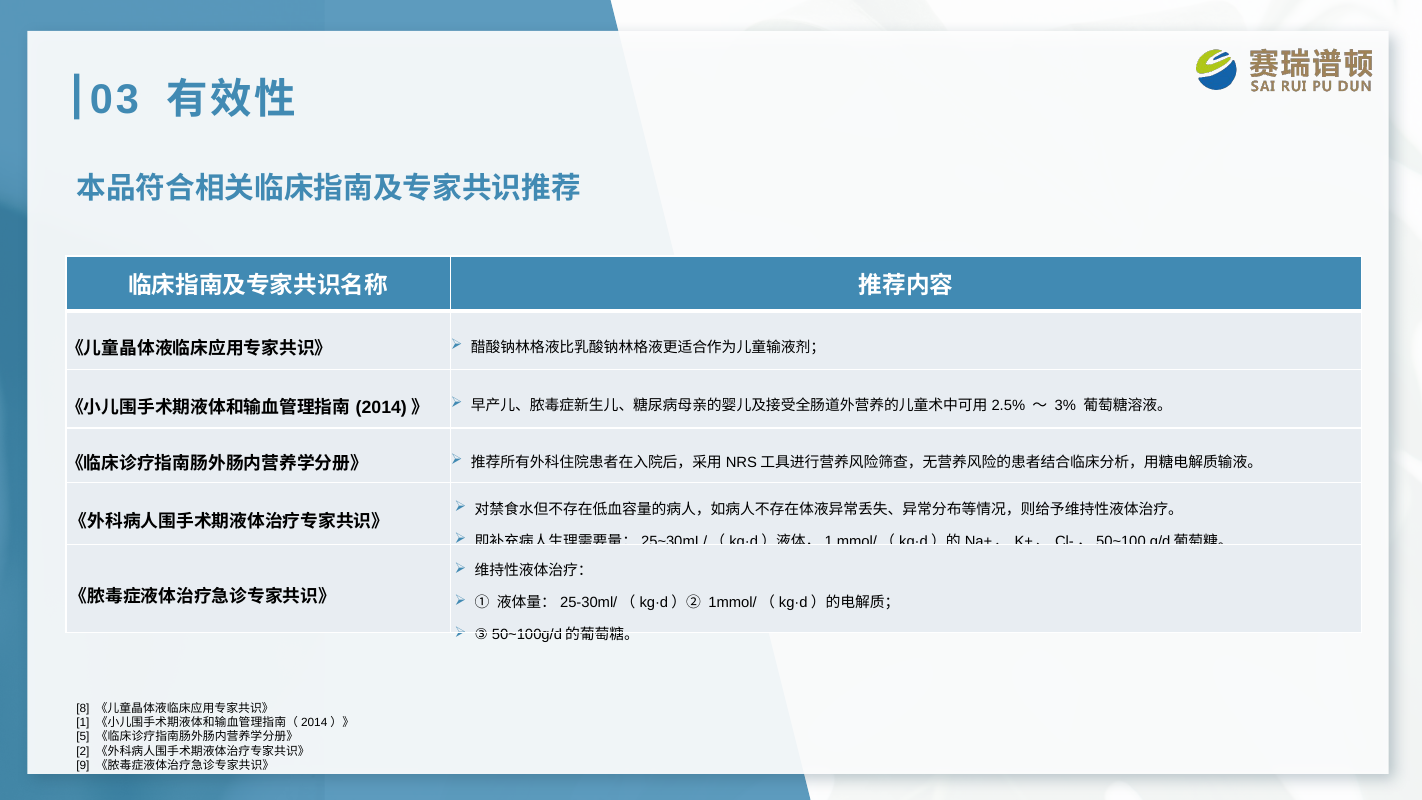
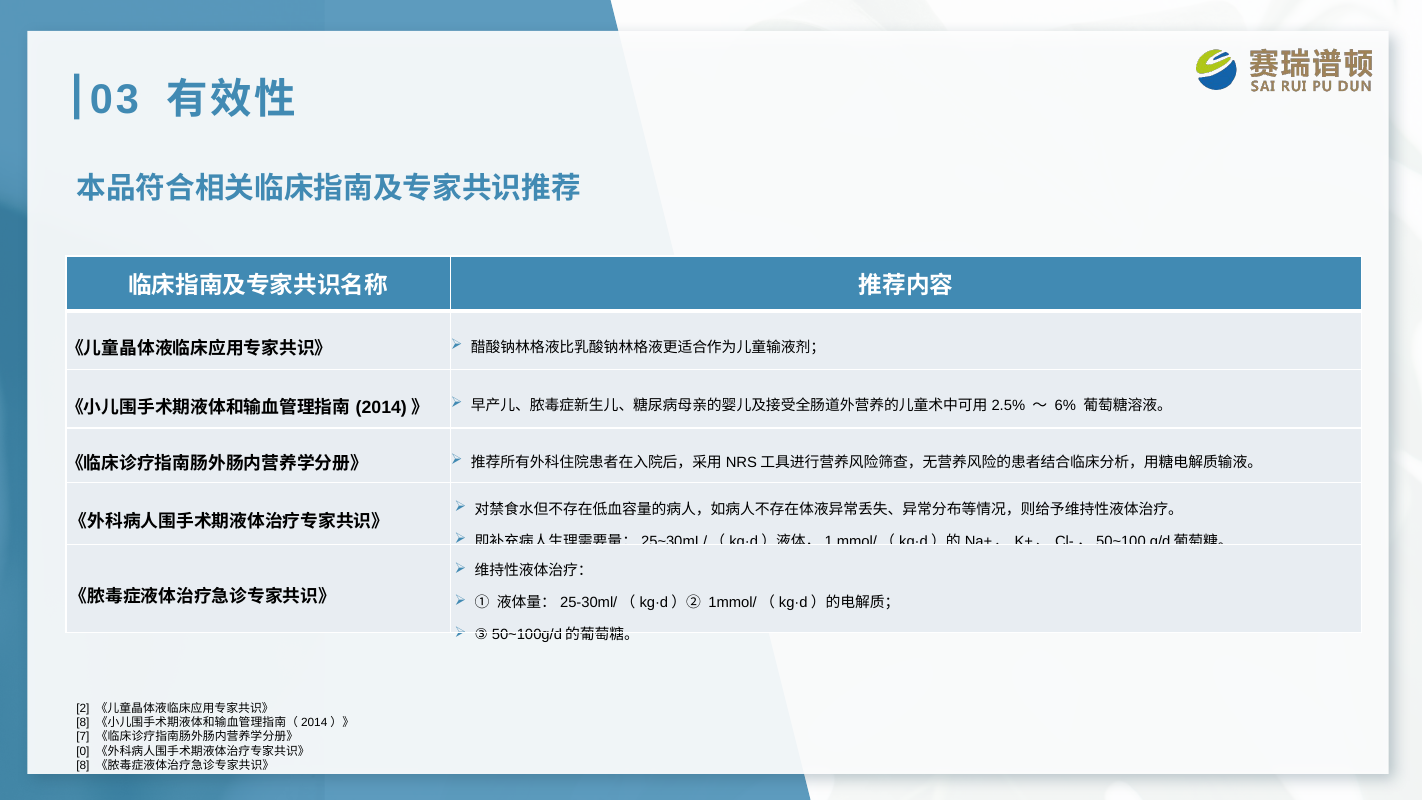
3%: 3% -> 6% (1065, 406)
8: 8 -> 2 (83, 709)
1: 1 -> 8 (83, 723)
5: 5 -> 7 (83, 737)
2: 2 -> 0 (83, 751)
9: 9 -> 8 (83, 765)
